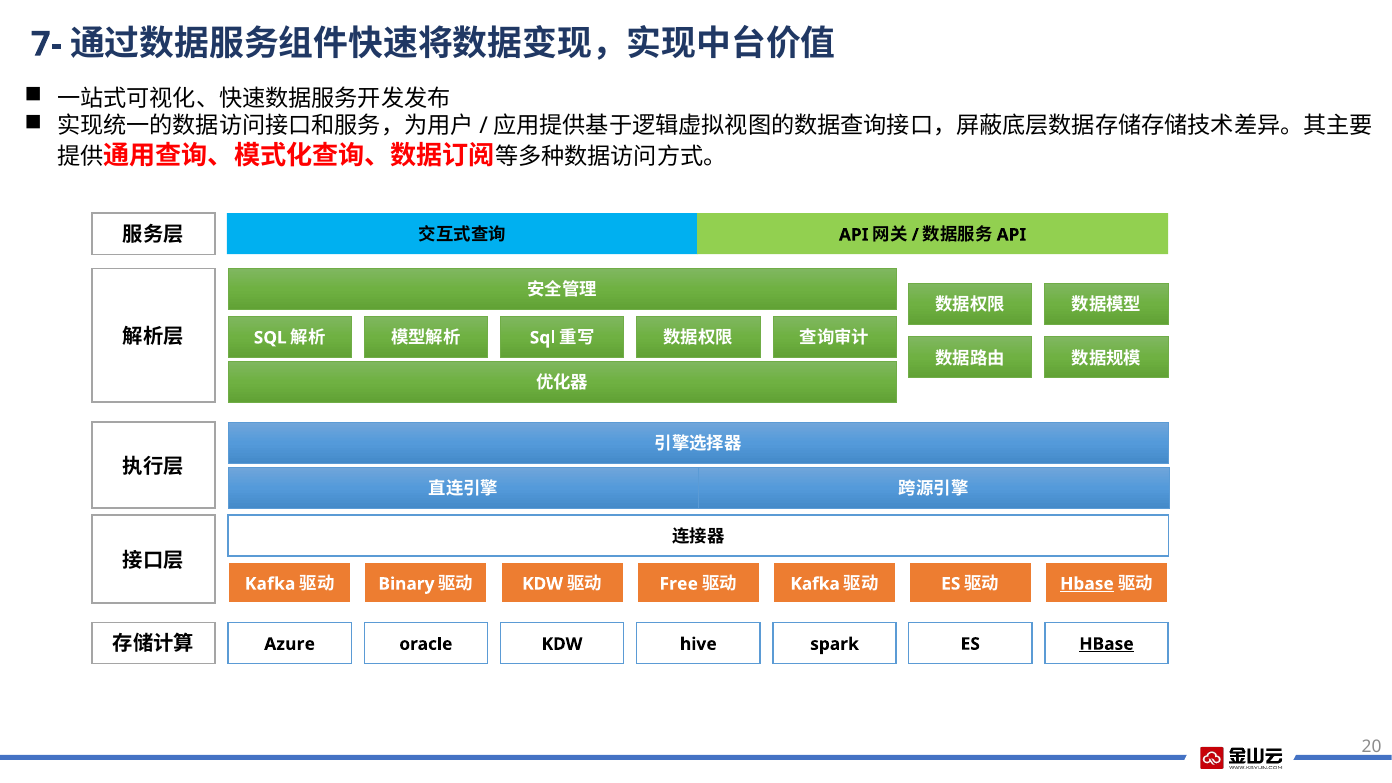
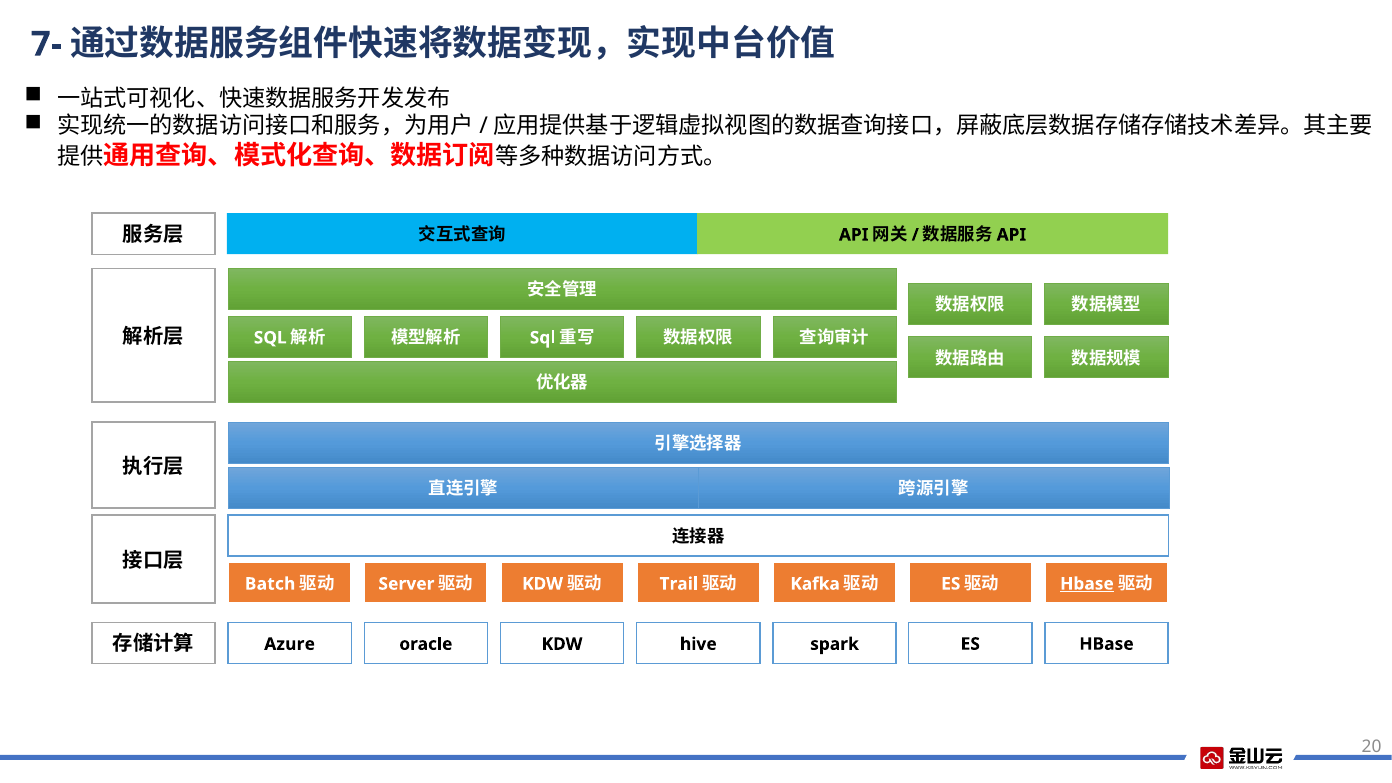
Kafka: Kafka -> Batch (270, 584)
Binary: Binary -> Server (406, 584)
Free: Free -> Trail (679, 584)
HBase underline: present -> none (1106, 644)
